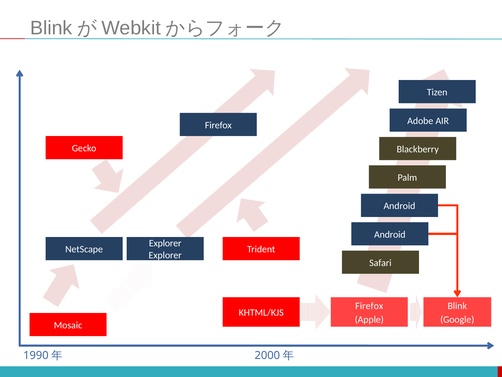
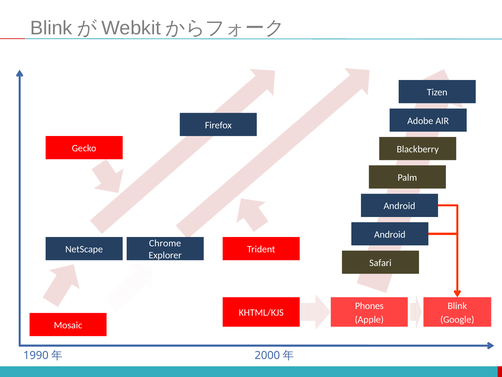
Explorer: Explorer -> Chrome (165, 243)
Firefox: Firefox -> Phones (369, 305)
